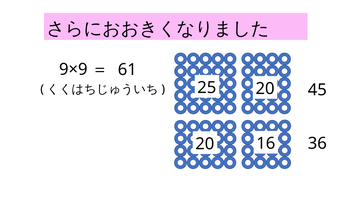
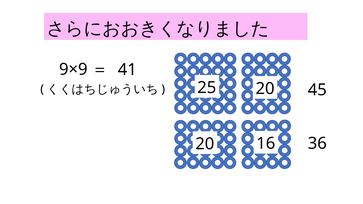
61: 61 -> 41 (127, 70)
